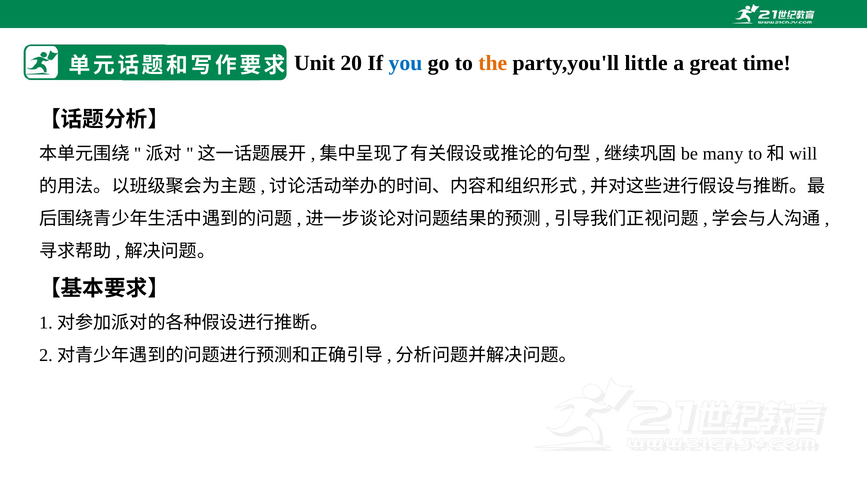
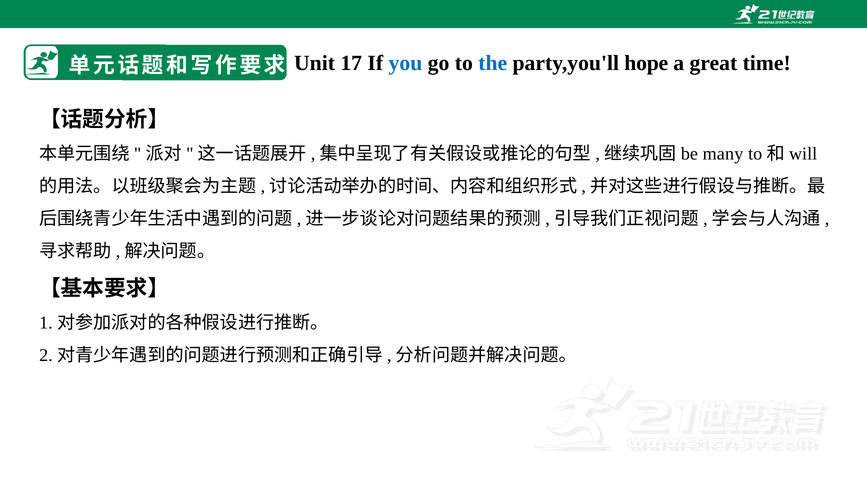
20: 20 -> 17 (351, 63)
the colour: orange -> blue (493, 63)
little: little -> hope (646, 63)
